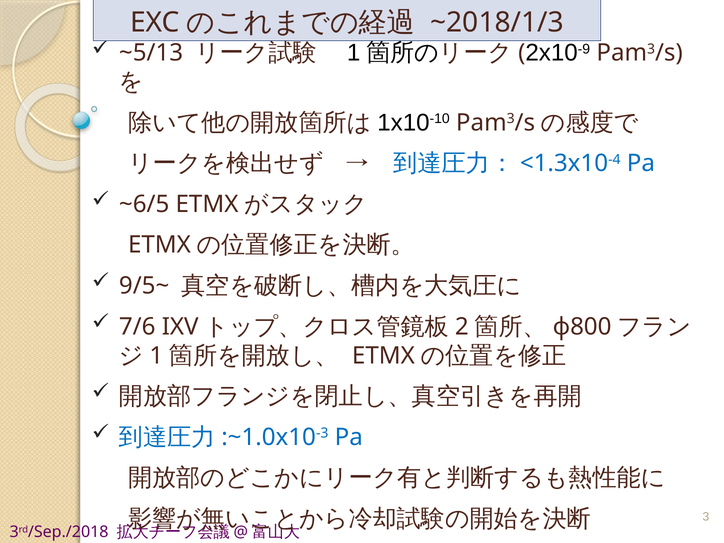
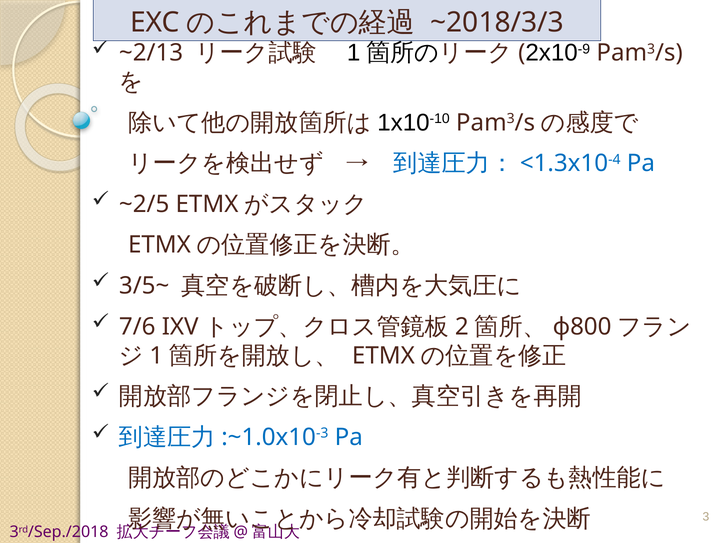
~2018/1/3: ~2018/1/3 -> ~2018/3/3 (497, 22)
~5/13: ~5/13 -> ~2/13 (151, 53)
~6/5: ~6/5 -> ~2/5 (144, 204)
9/5~: 9/5~ -> 3/5~ (144, 286)
